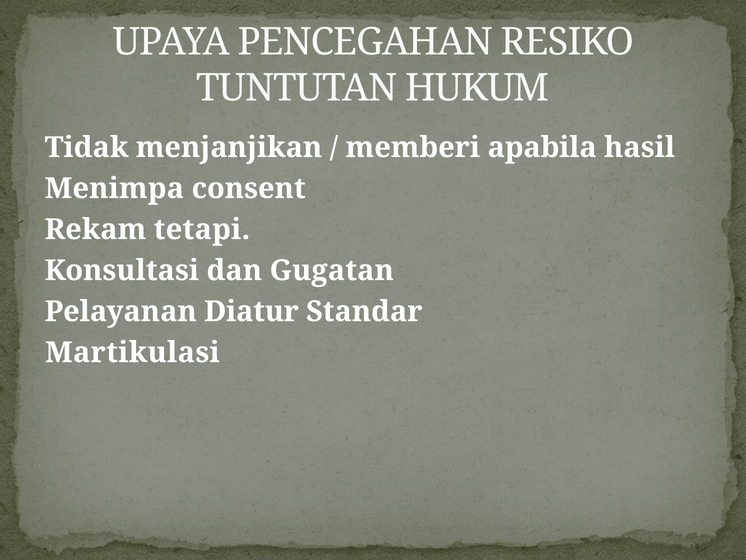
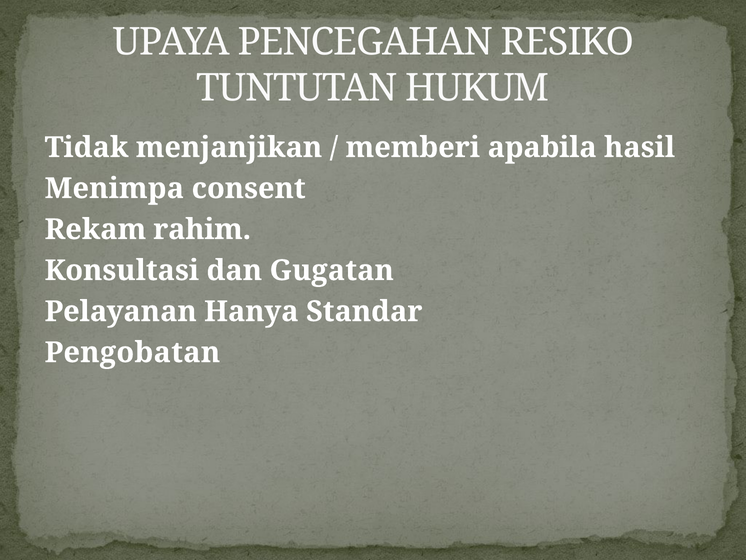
tetapi: tetapi -> rahim (202, 229)
Diatur: Diatur -> Hanya (251, 311)
Martikulasi: Martikulasi -> Pengobatan (132, 352)
